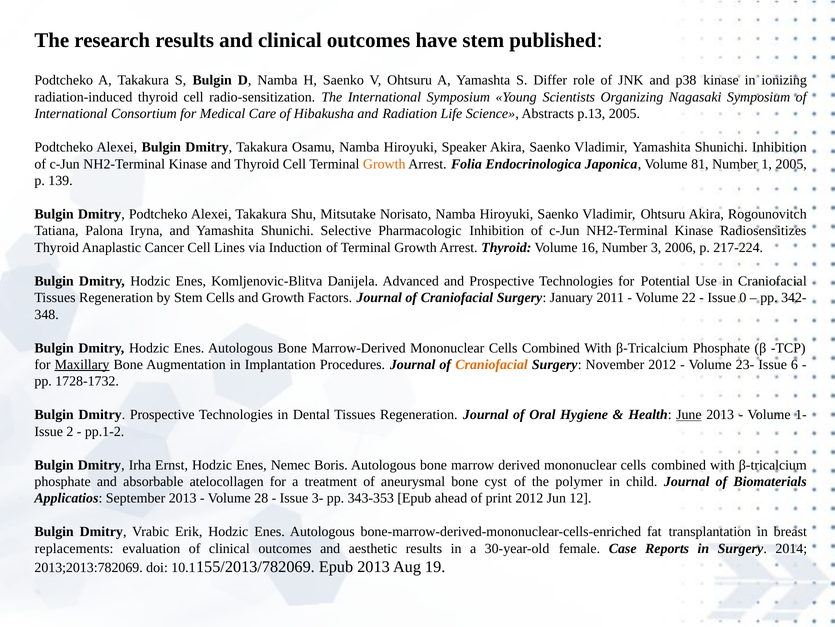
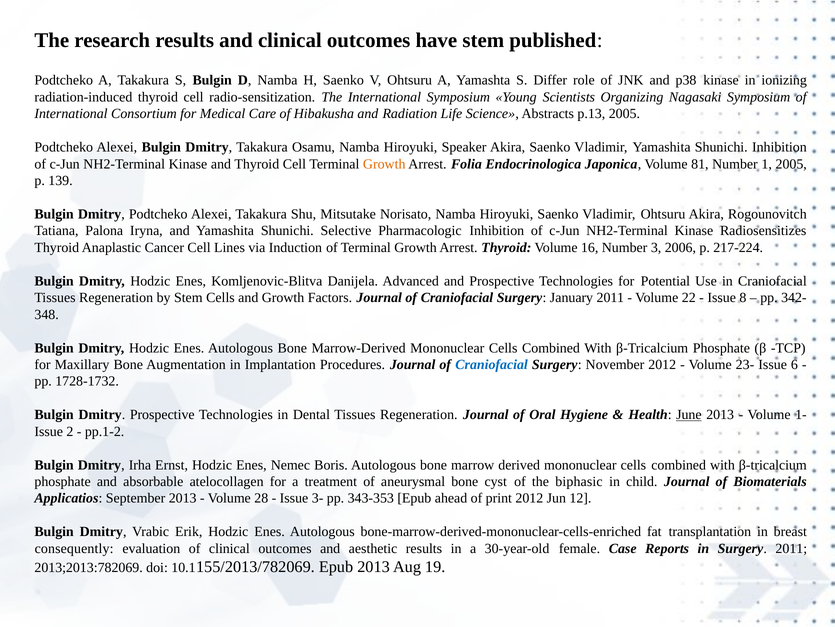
0: 0 -> 8 (743, 297)
Maxillary underline: present -> none (82, 364)
Craniofacial colour: orange -> blue (492, 364)
polymer: polymer -> biphasic (579, 481)
replacements: replacements -> consequently (74, 548)
Surgery 2014: 2014 -> 2011 (791, 548)
